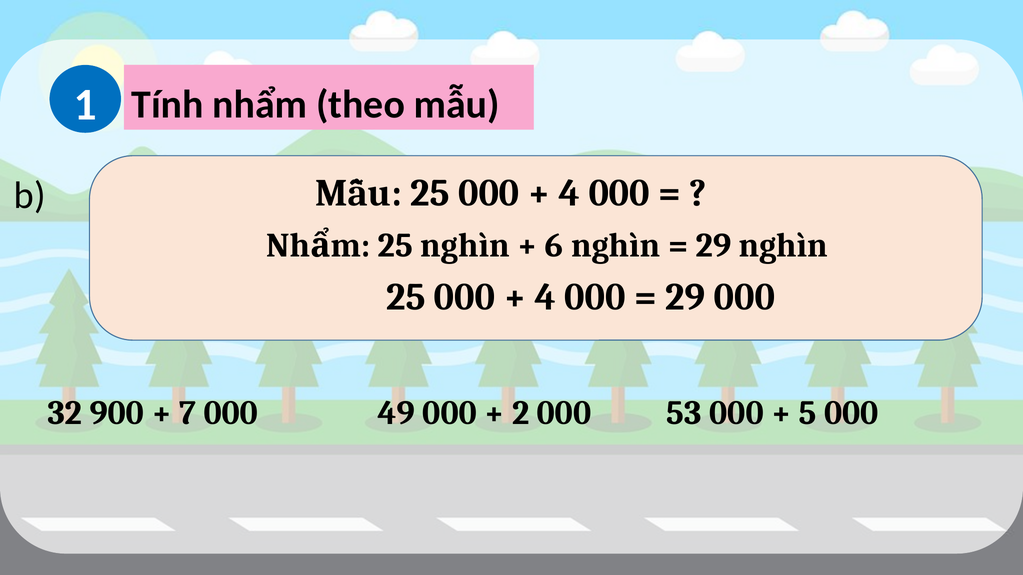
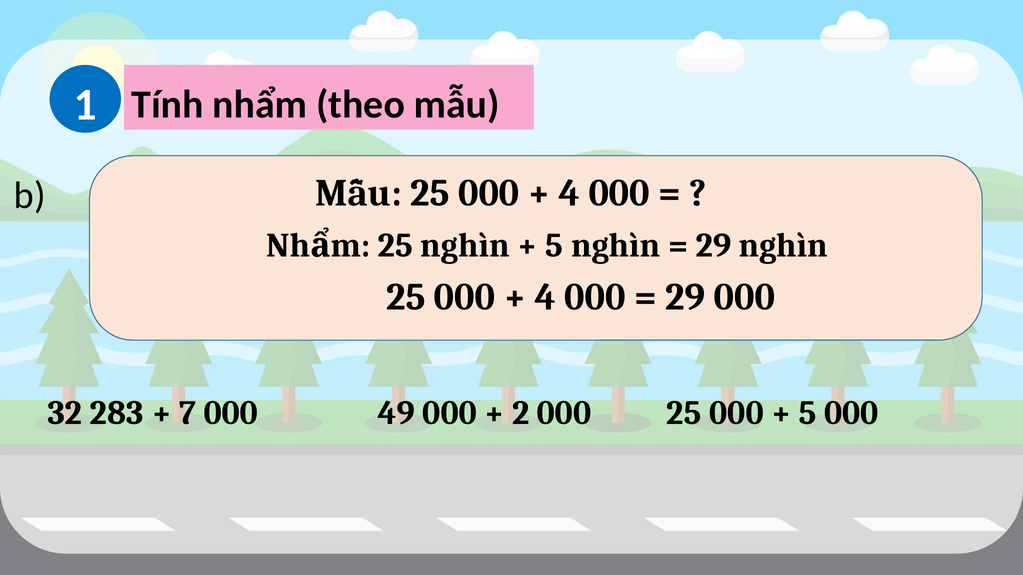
6: 6 -> 5 (554, 246)
900: 900 -> 283 (117, 413)
000 53: 53 -> 25 (684, 413)
